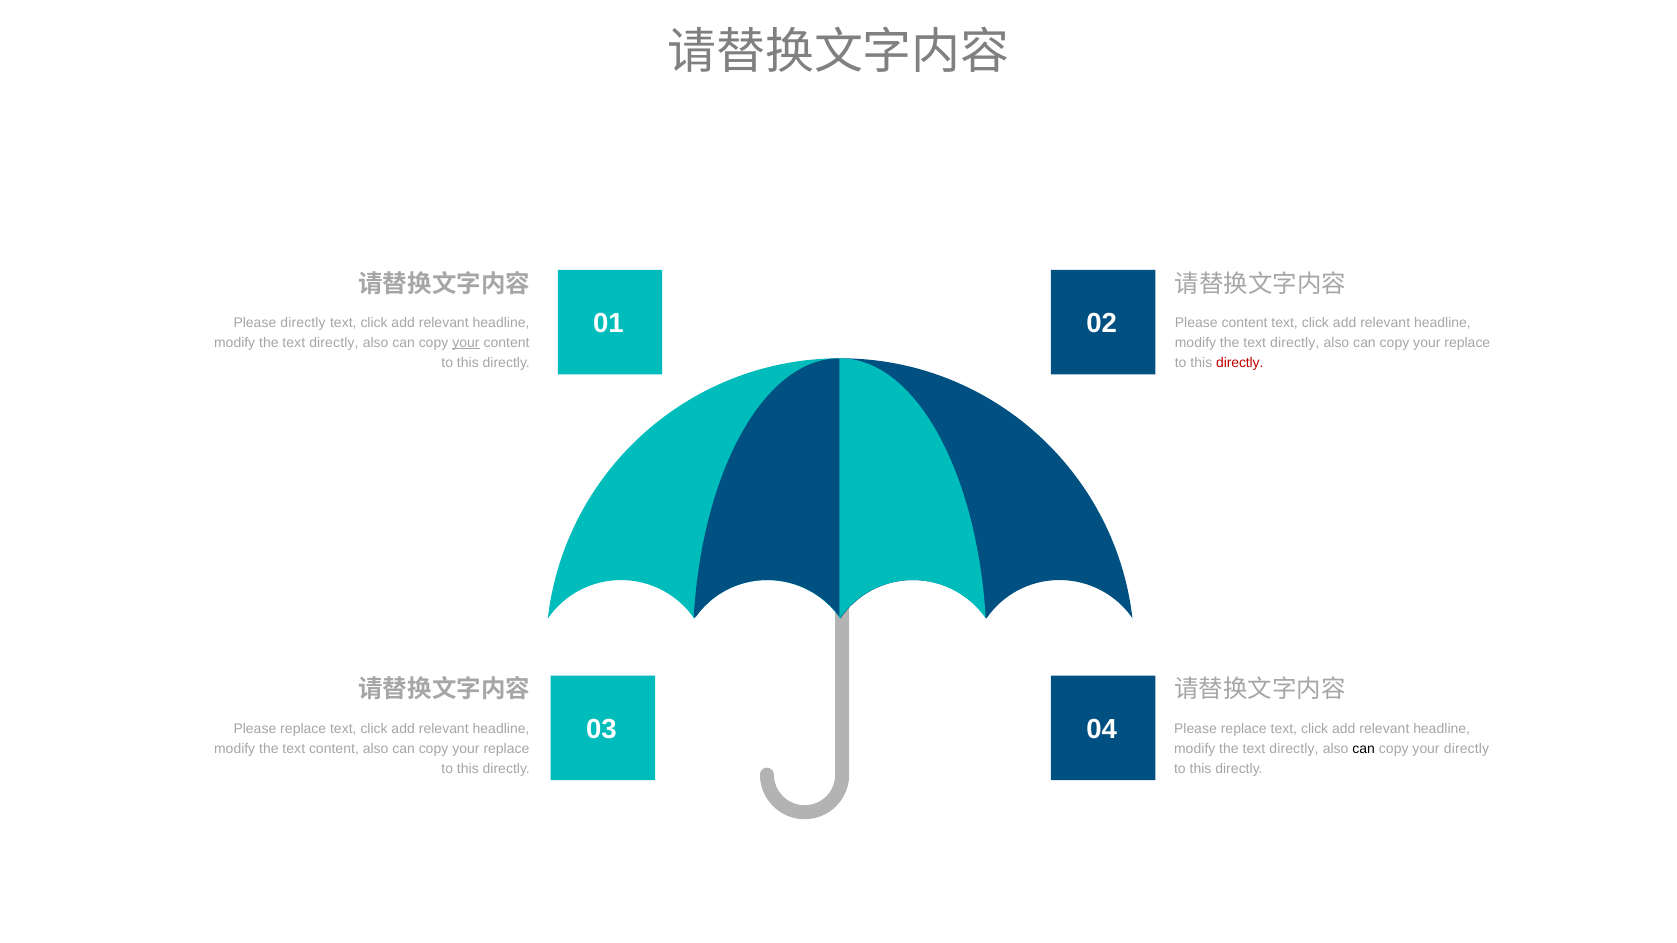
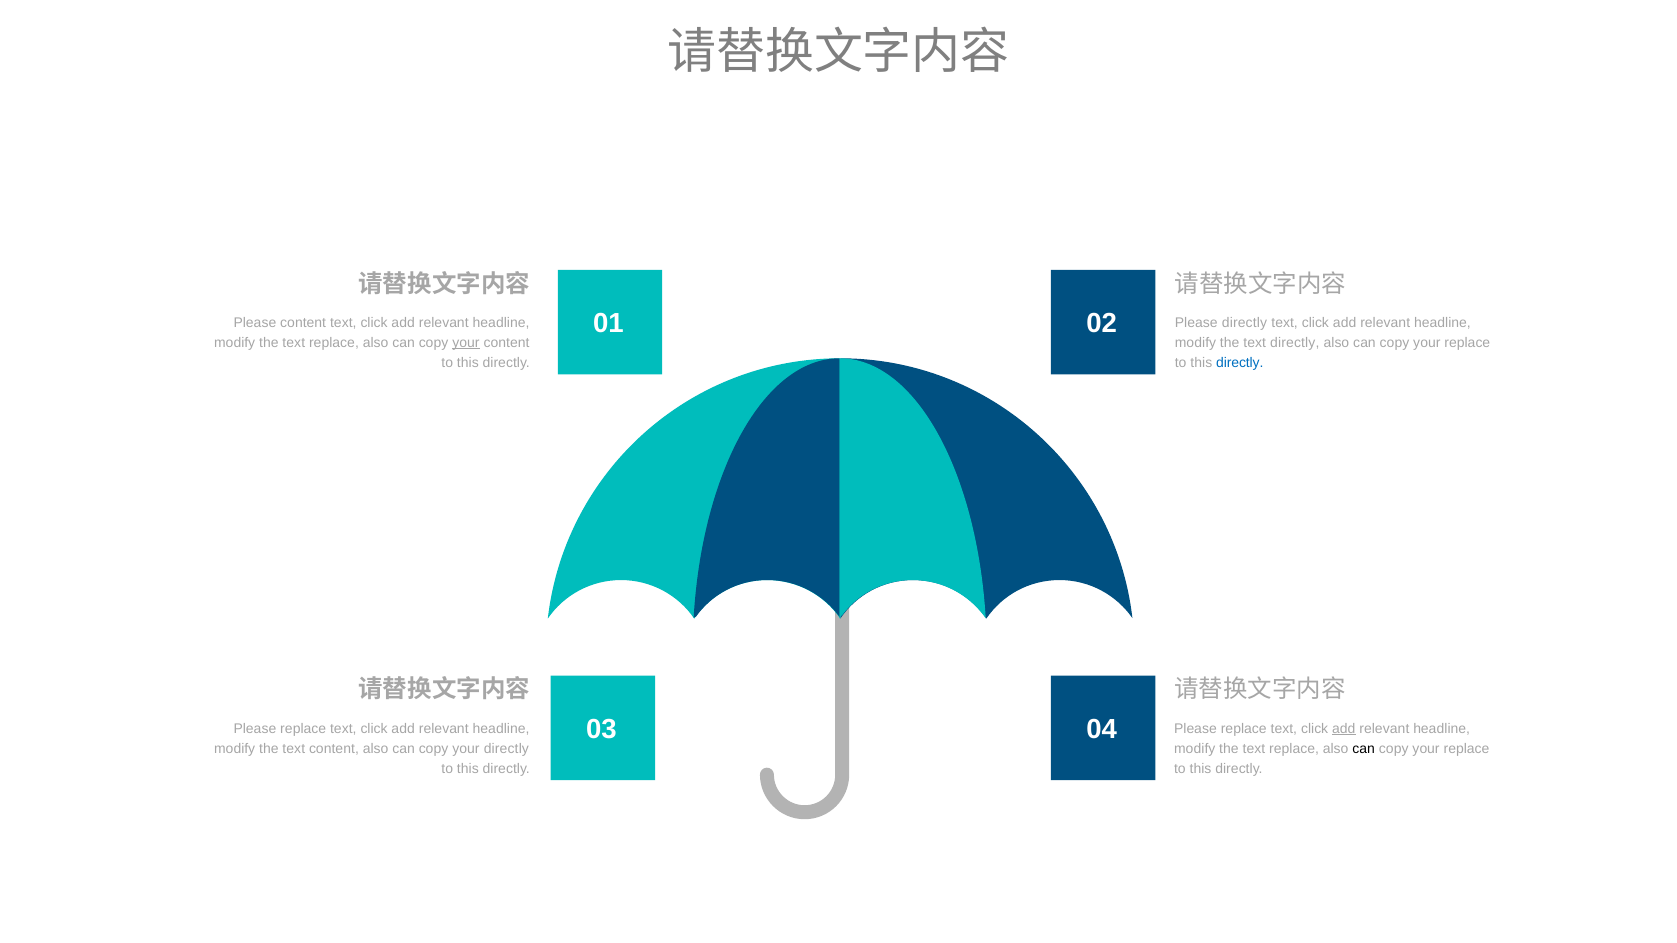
Please directly: directly -> content (303, 323)
Please content: content -> directly (1244, 323)
directly: directly -> replace (334, 343)
directly colour: red -> blue (1240, 363)
add underline: none -> present (1344, 729)
replace: replace -> directly (506, 749)
directly: directly -> replace (1294, 749)
directly: directly -> replace (1467, 749)
